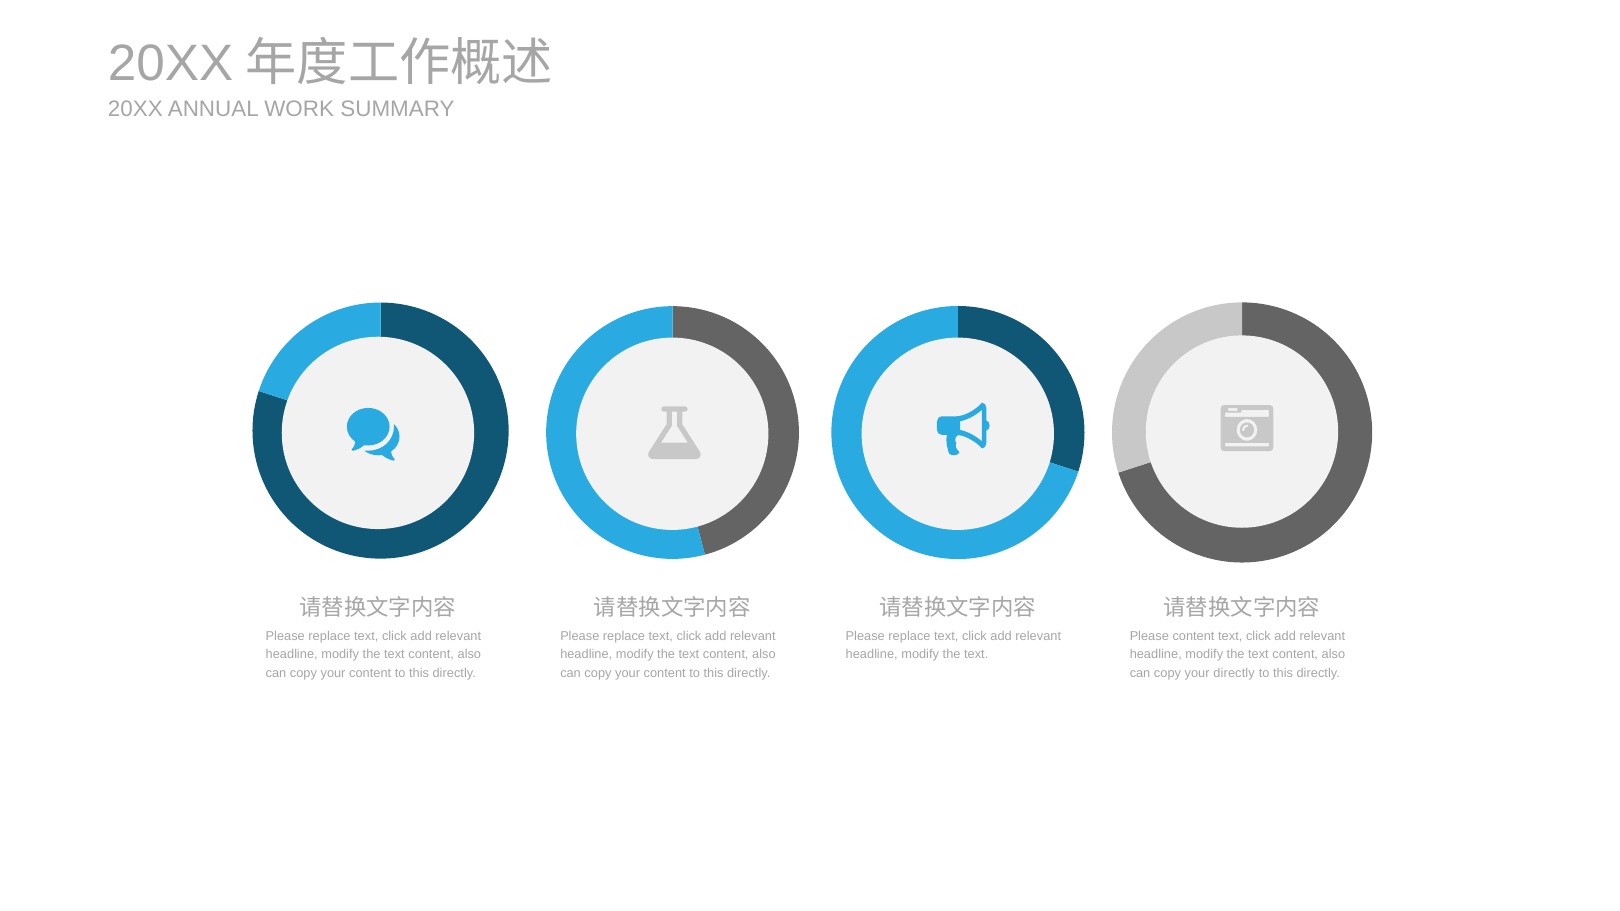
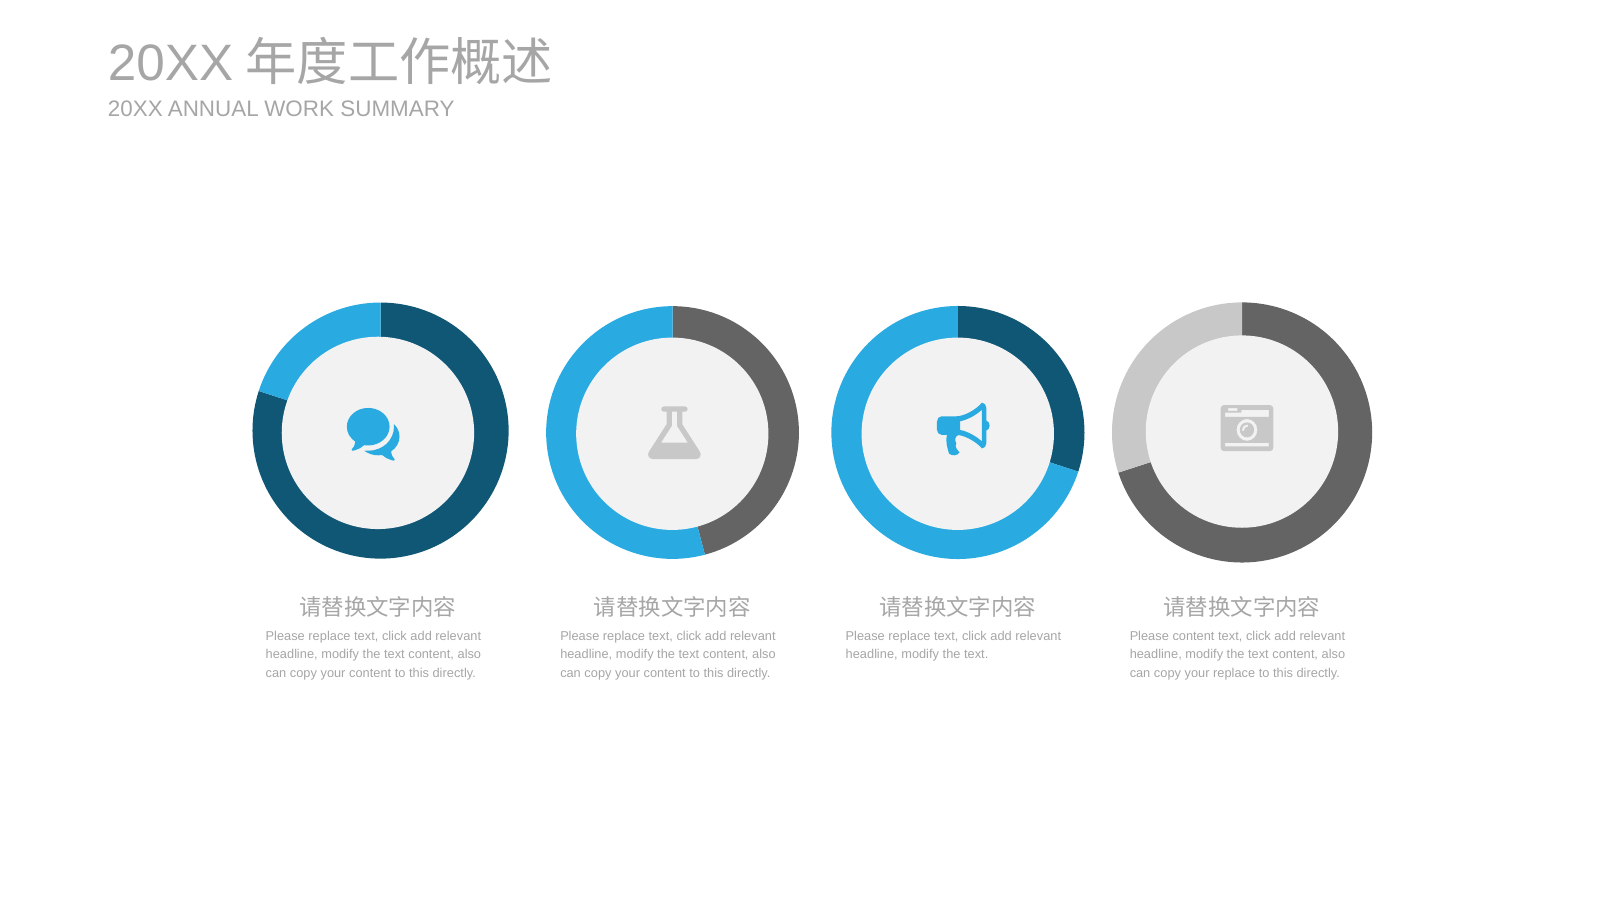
your directly: directly -> replace (1234, 673)
